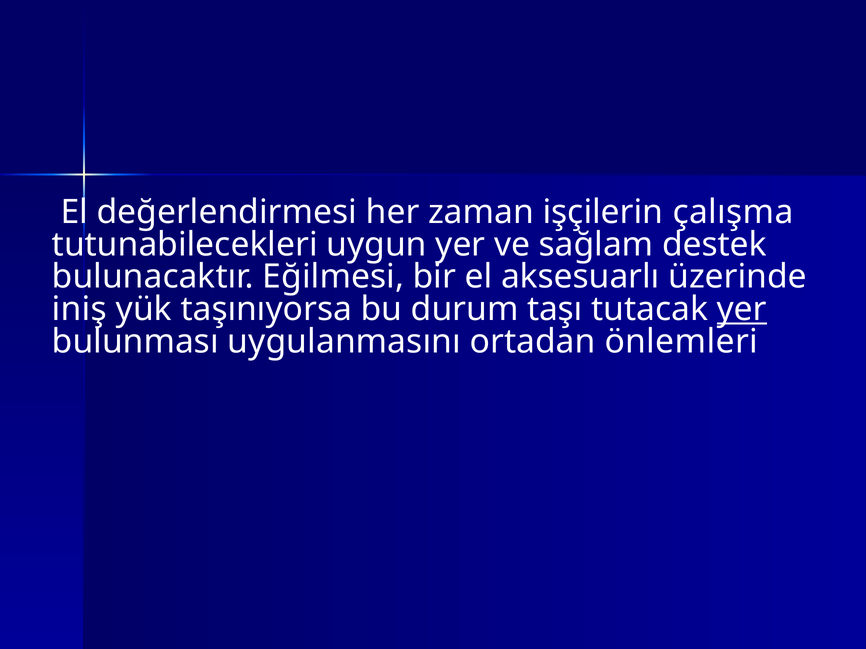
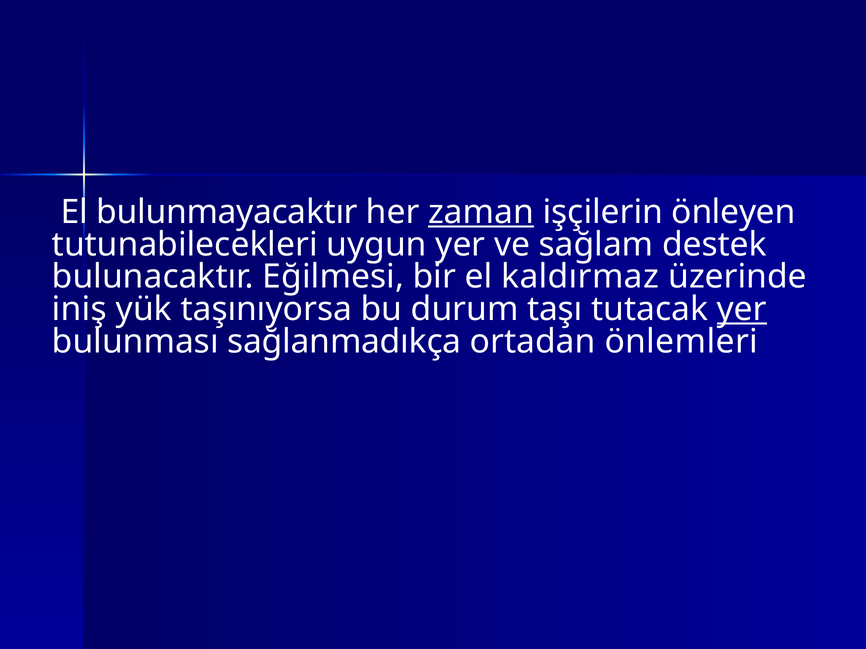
değerlendirmesi: değerlendirmesi -> bulunmayacaktır (227, 212)
zaman underline: none -> present (481, 212)
çalışma: çalışma -> önleyen (733, 212)
aksesuarlı: aksesuarlı -> kaldırmaz (580, 277)
uygulanmasını: uygulanmasını -> sağlanmadıkça (344, 342)
